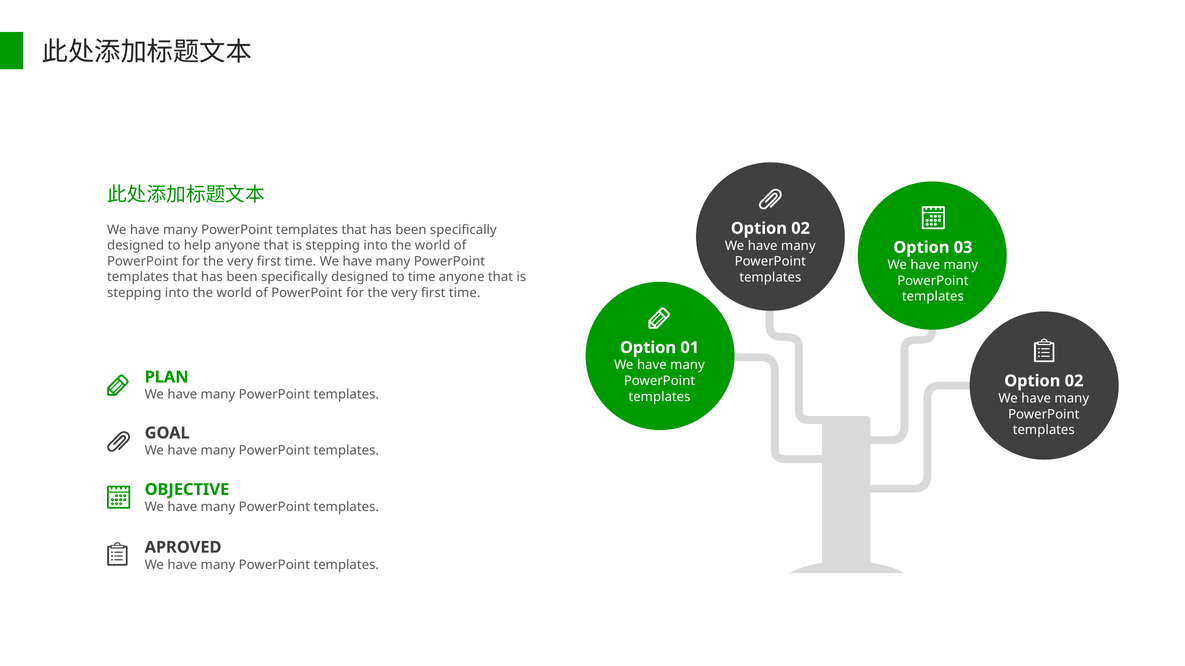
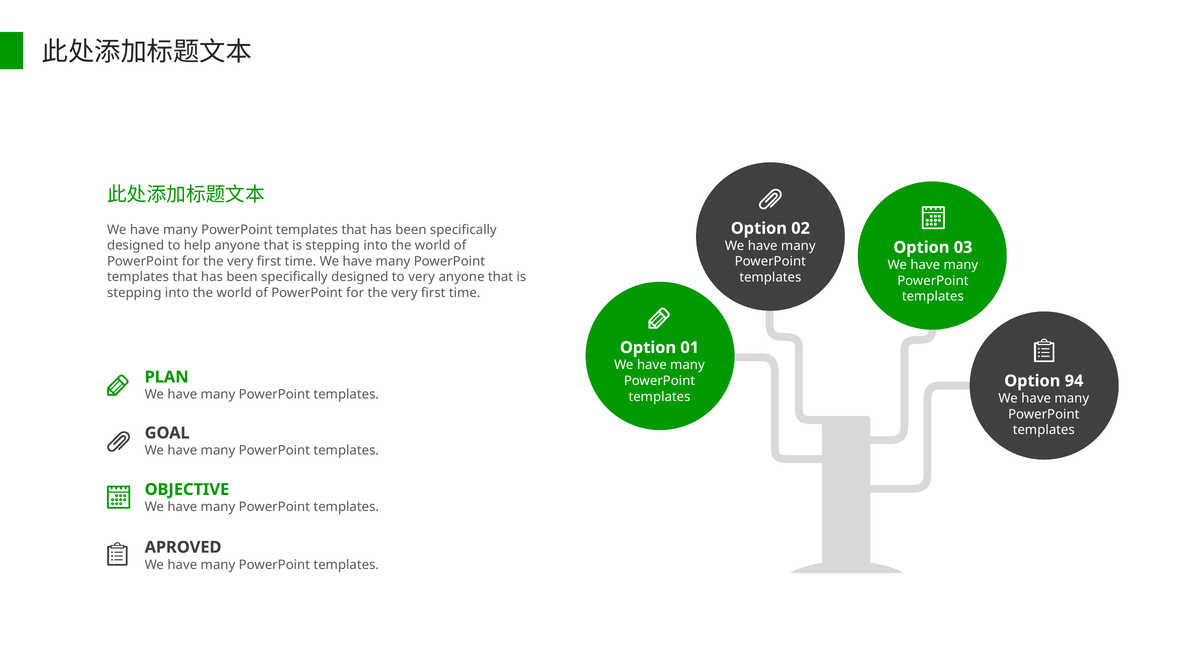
to time: time -> very (422, 277)
02: 02 -> 94 (1074, 381)
